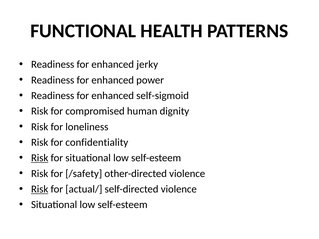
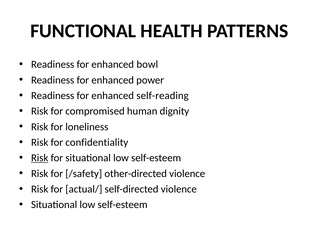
jerky: jerky -> bowl (147, 65)
self-sigmoid: self-sigmoid -> self-reading (163, 96)
Risk underline: present -> none (40, 189)
